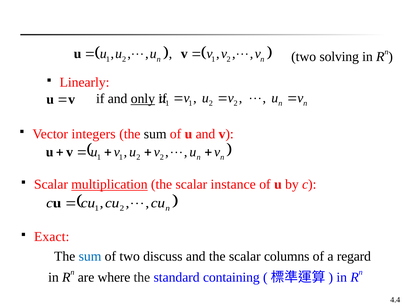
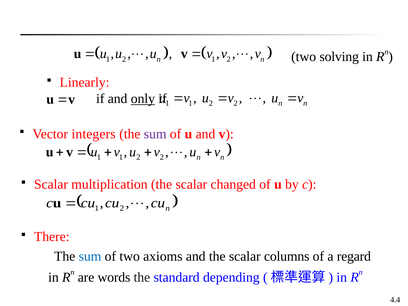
sum colour: black -> purple (155, 134)
multiplication underline: present -> none (109, 185)
instance: instance -> changed (233, 185)
Exact: Exact -> There (52, 237)
discuss: discuss -> axioms (163, 256)
where: where -> words (114, 277)
containing: containing -> depending (231, 277)
